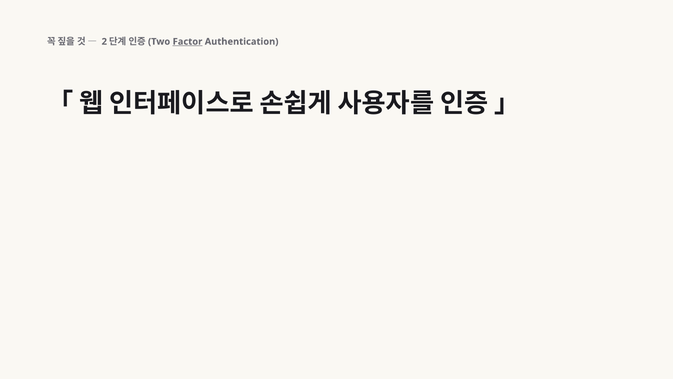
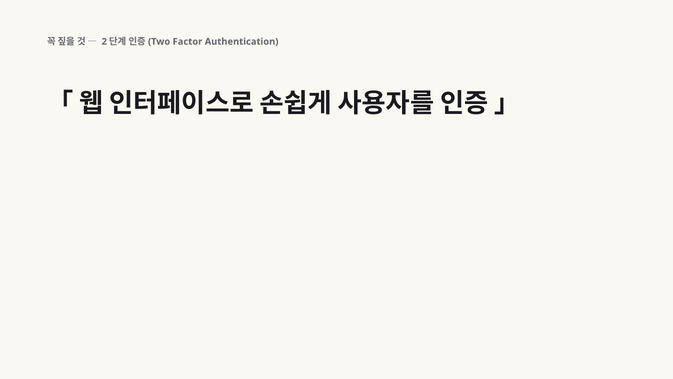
Factor underline: present -> none (187, 42)
